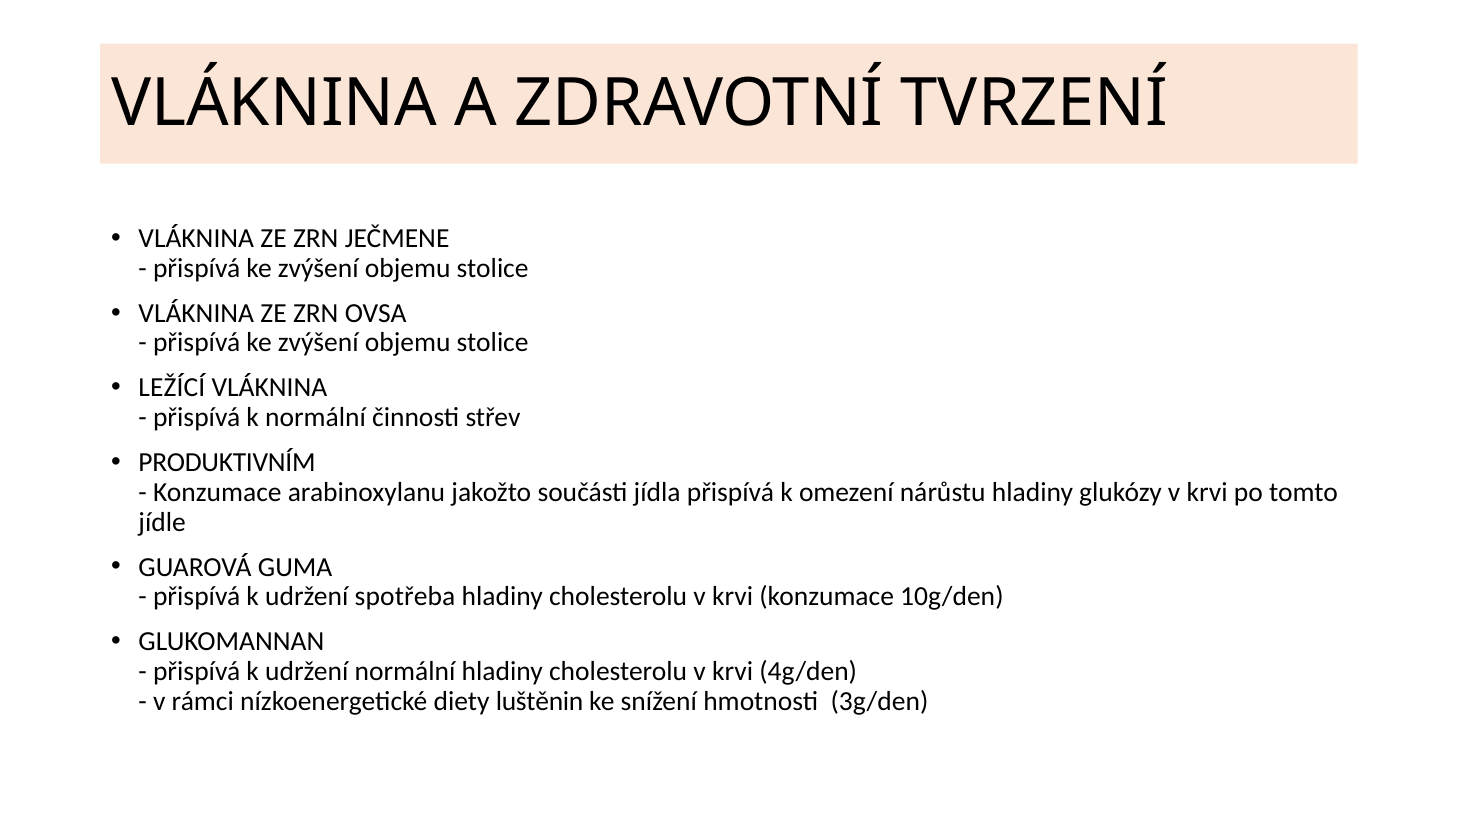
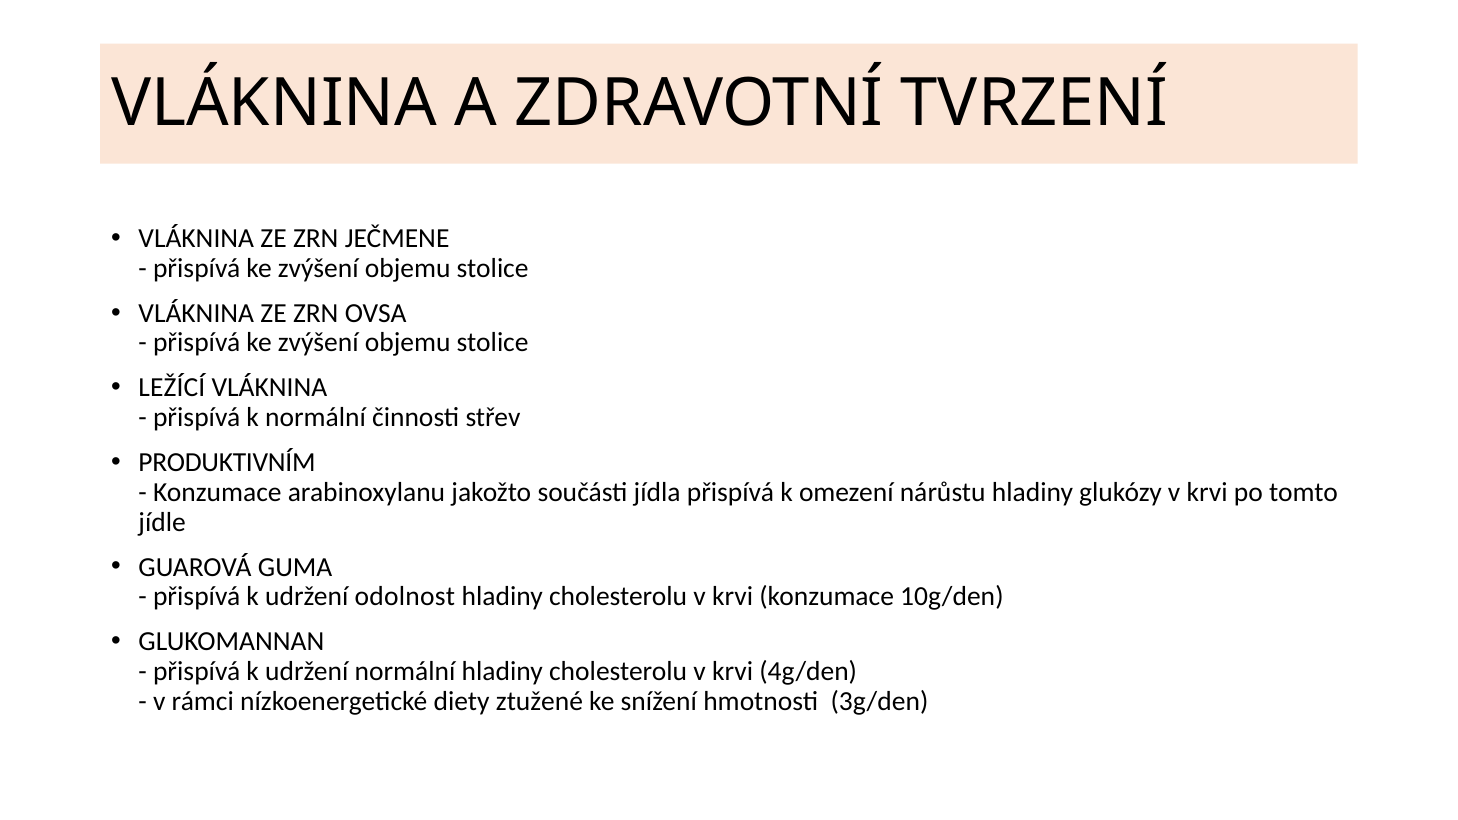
spotřeba: spotřeba -> odolnost (405, 597)
luštěnin: luštěnin -> ztužené (539, 701)
